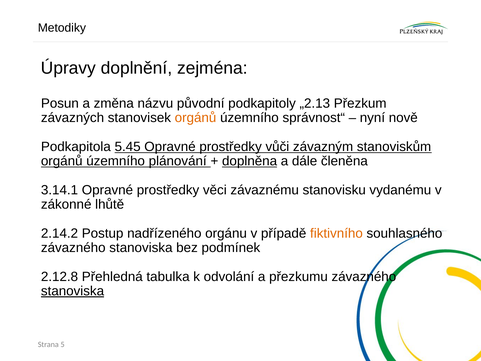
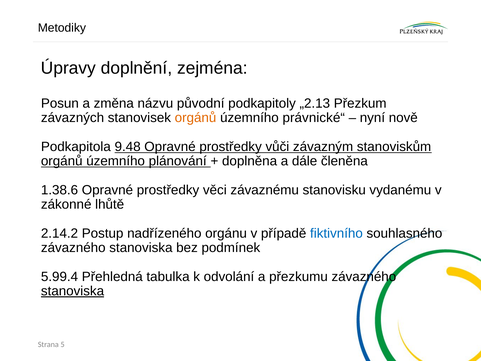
správnost“: správnost“ -> právnické“ (314, 118)
5.45: 5.45 -> 9.48 (128, 147)
doplněna underline: present -> none (250, 161)
3.14.1: 3.14.1 -> 1.38.6 (60, 190)
fiktivního colour: orange -> blue (336, 233)
2.12.8: 2.12.8 -> 5.99.4 (60, 276)
